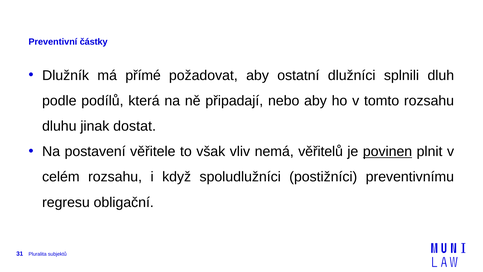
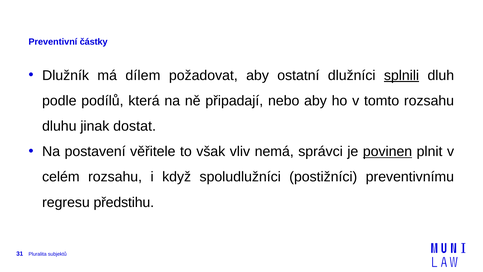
přímé: přímé -> dílem (143, 75)
splnili underline: none -> present (402, 75)
věřitelů: věřitelů -> správci (321, 151)
obligační: obligační -> předstihu (124, 202)
